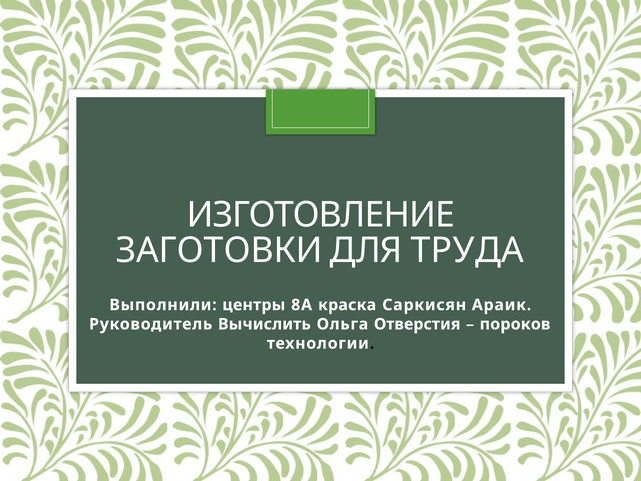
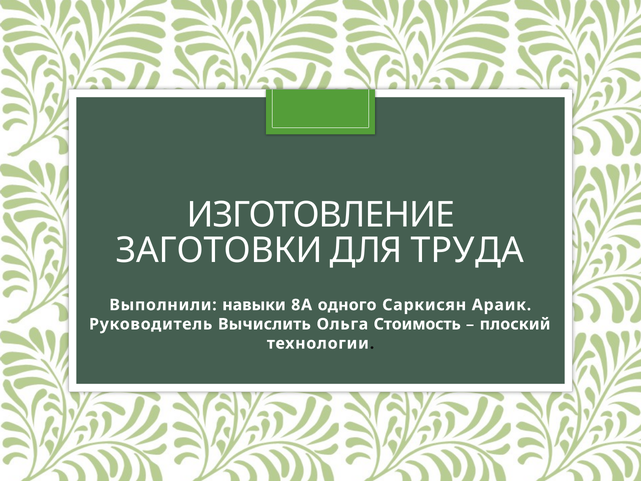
центры: центры -> навыки (254, 305)
краска: краска -> одного (347, 305)
Отверстия: Отверстия -> Стоимость (417, 324)
пороков: пороков -> плоский (515, 324)
